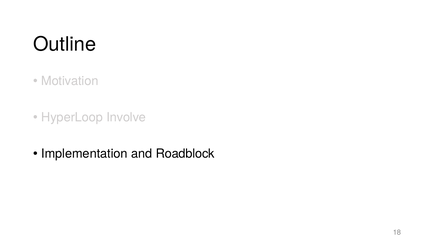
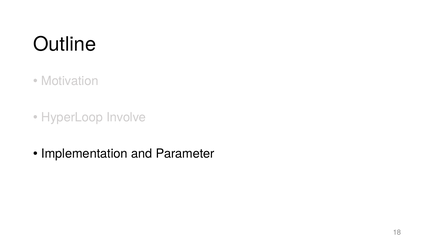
Roadblock: Roadblock -> Parameter (185, 154)
